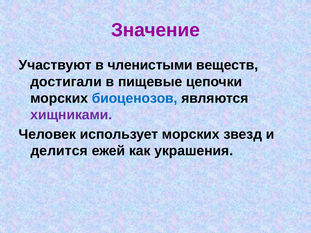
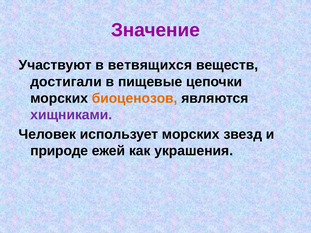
членистыми: членистыми -> ветвящихся (150, 65)
биоценозов colour: blue -> orange (135, 98)
делится: делится -> природе (59, 151)
